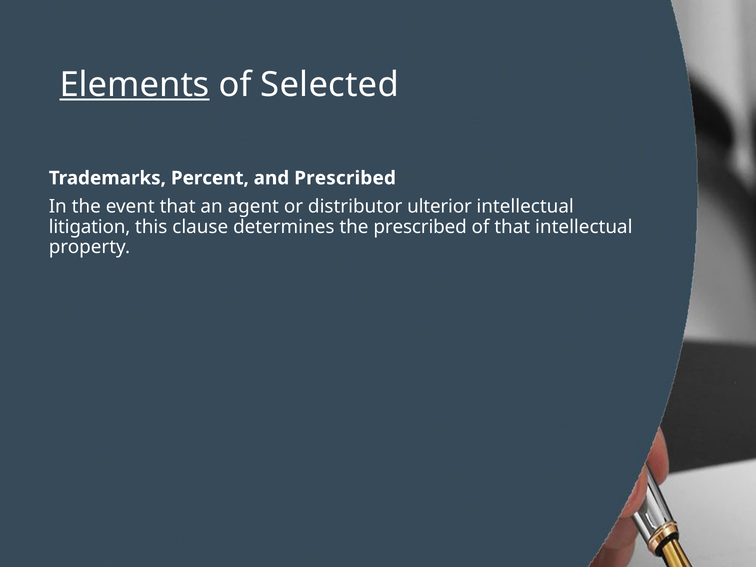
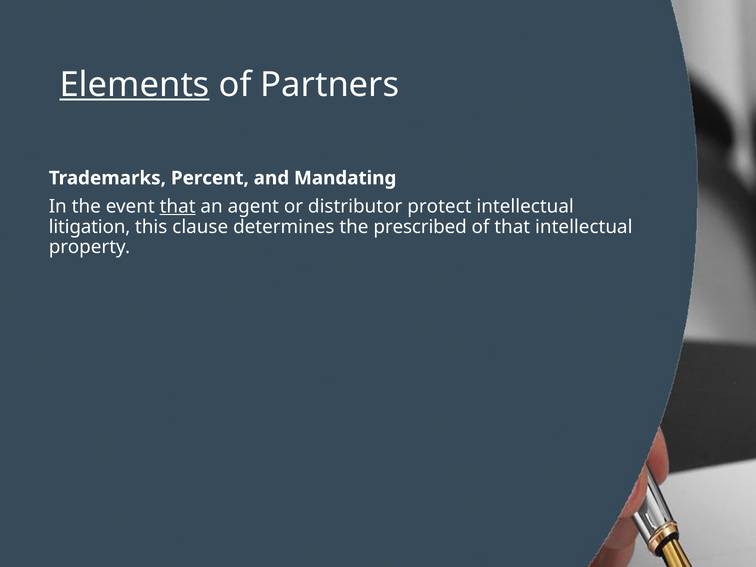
Selected: Selected -> Partners (330, 85)
and Prescribed: Prescribed -> Mandating (345, 178)
that underline: none -> present (178, 206)
ulterior: ulterior -> protect (439, 206)
